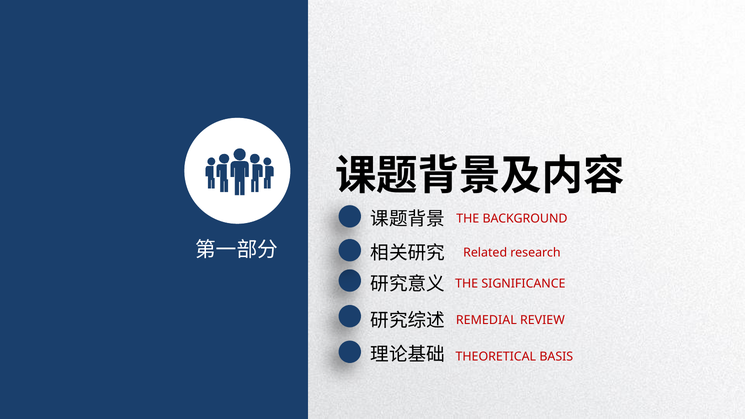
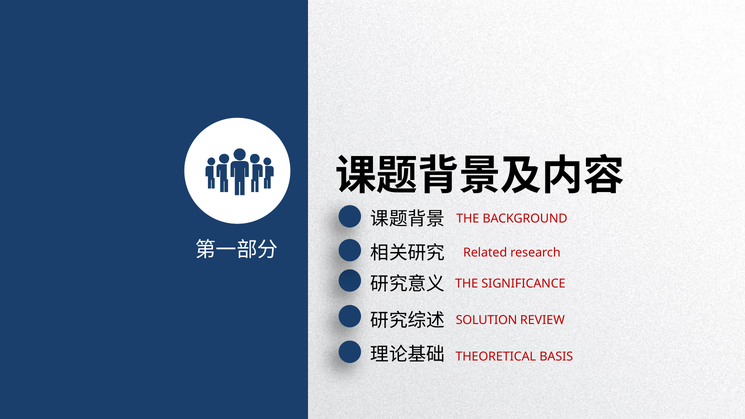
REMEDIAL: REMEDIAL -> SOLUTION (486, 320)
